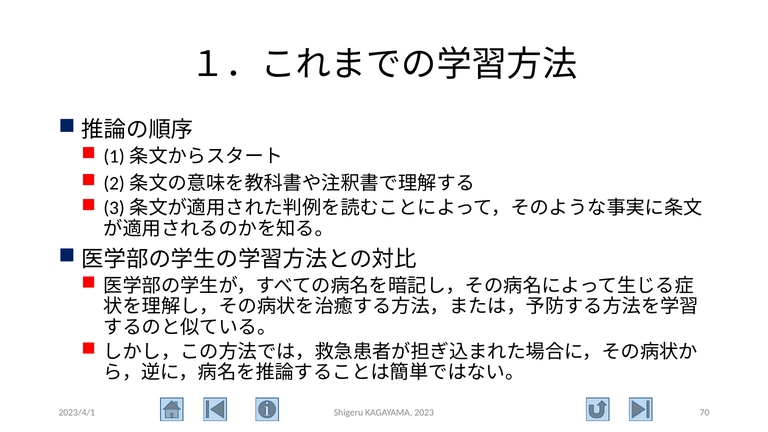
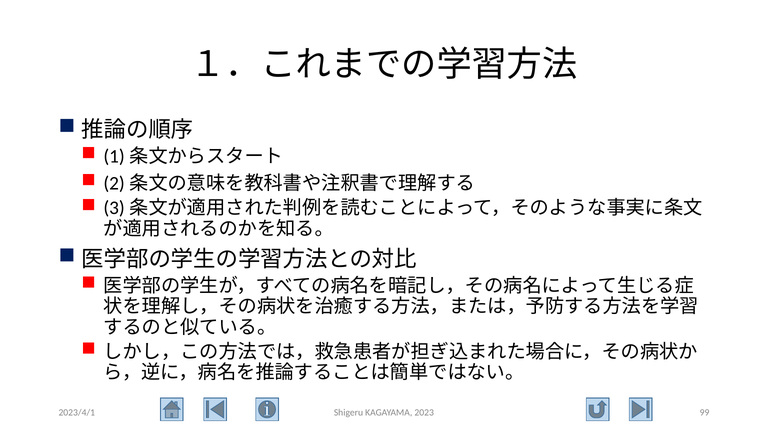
70: 70 -> 99 (705, 412)
